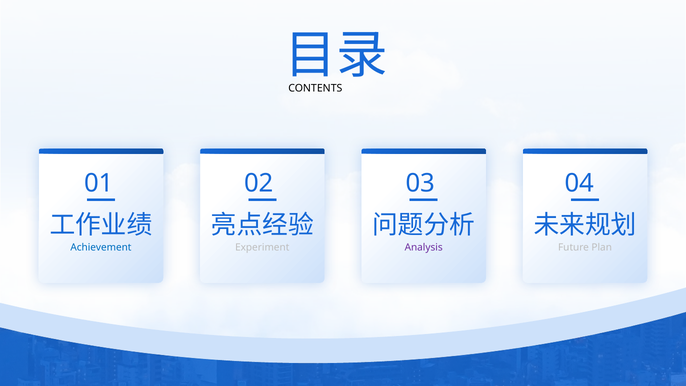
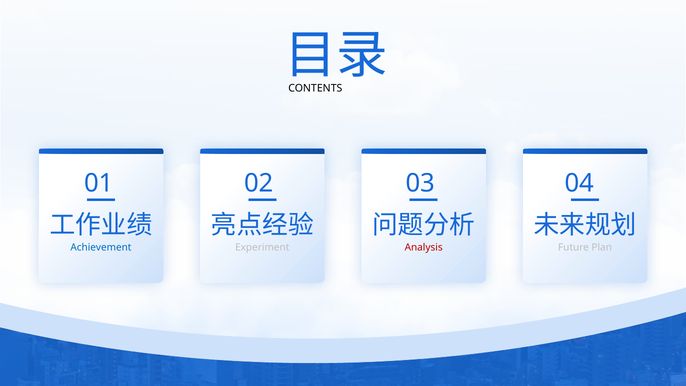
Analysis colour: purple -> red (424, 247)
